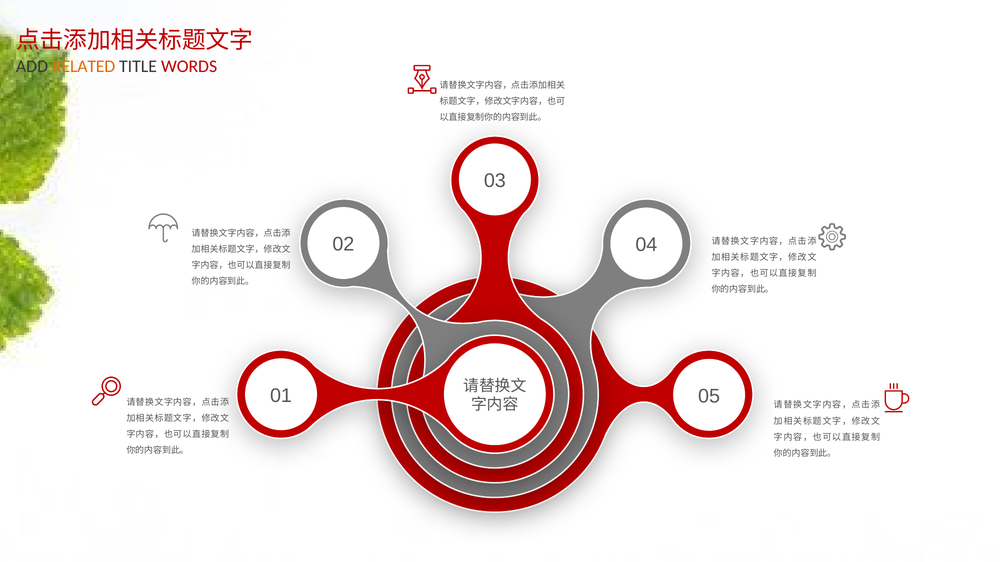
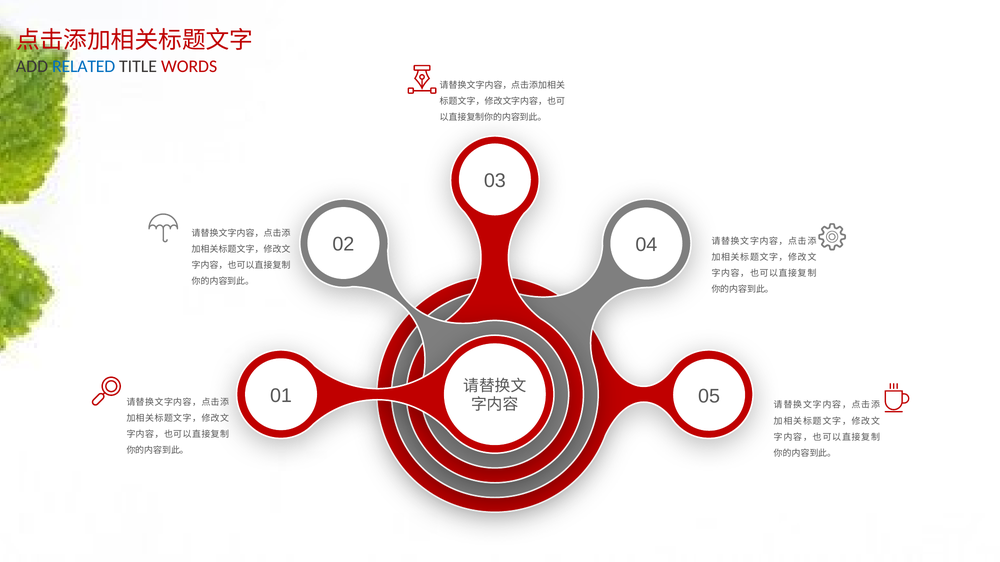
RELATED colour: orange -> blue (84, 67)
